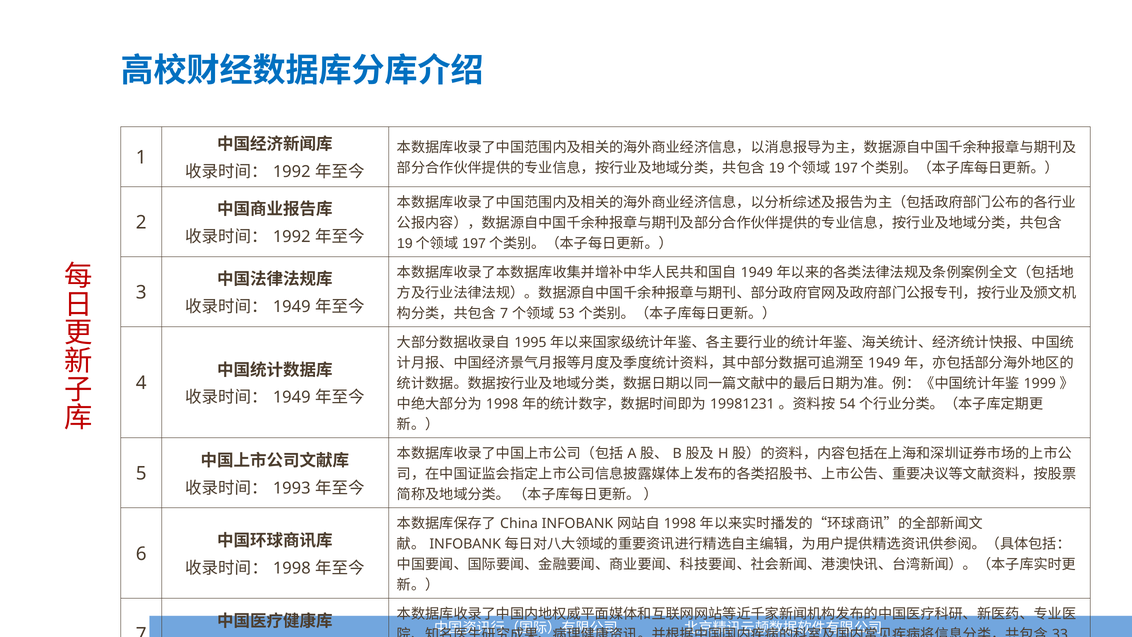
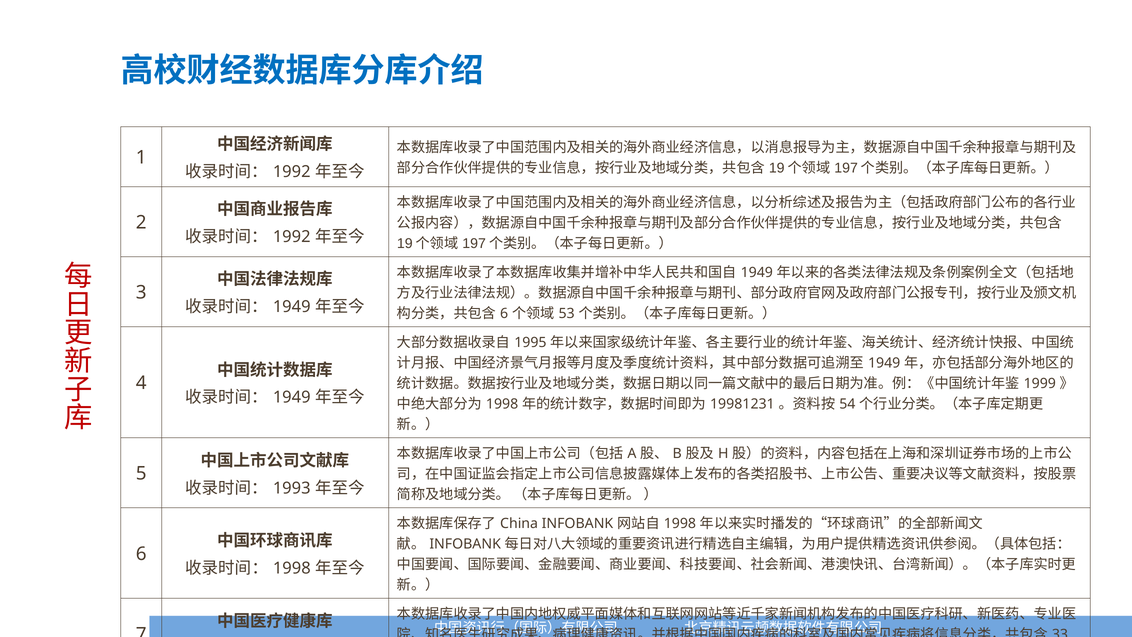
7: 7 -> 6 (504, 313)
